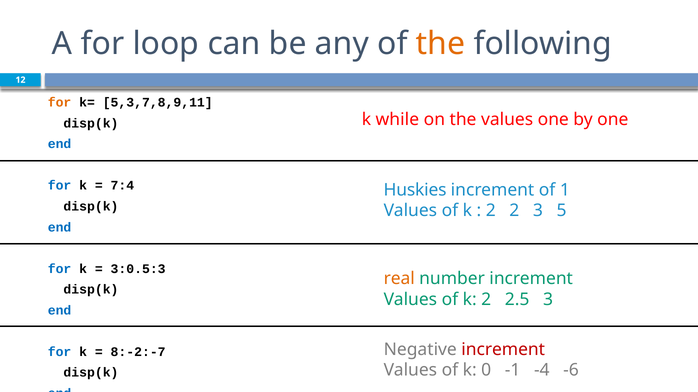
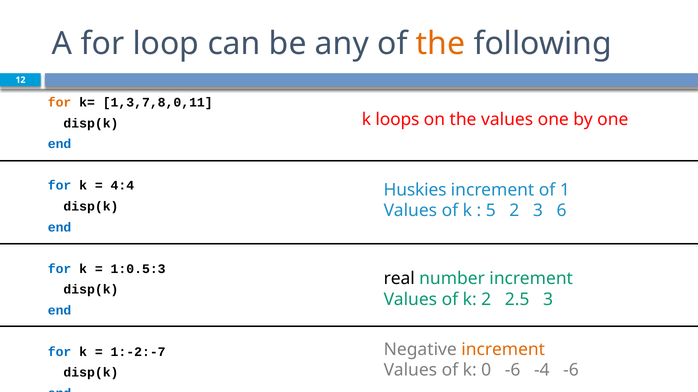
5,3,7,8,9,11: 5,3,7,8,9,11 -> 1,3,7,8,0,11 (158, 103)
while: while -> loops (397, 120)
7:4: 7:4 -> 4:4 (122, 186)
2: 2 -> 5 (491, 211)
5: 5 -> 6 (562, 211)
3:0.5:3: 3:0.5:3 -> 1:0.5:3 (138, 269)
real colour: orange -> black (399, 279)
increment colour: red -> orange (503, 350)
8:-2:-7: 8:-2:-7 -> 1:-2:-7 (138, 352)
0 -1: -1 -> -6 (513, 371)
